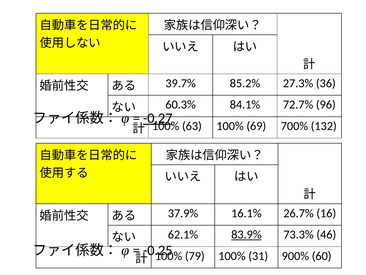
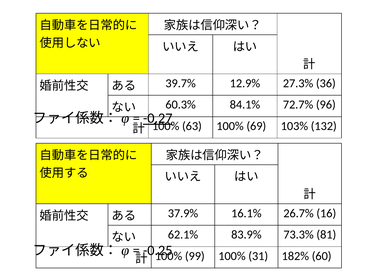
85.2%: 85.2% -> 12.9% (245, 83)
700%: 700% -> 103% (294, 126)
83.9% underline: present -> none (246, 234)
46: 46 -> 81 (326, 234)
79: 79 -> 99 (195, 256)
900%: 900% -> 182% (295, 256)
